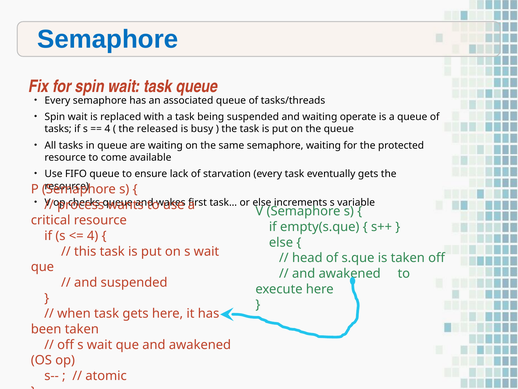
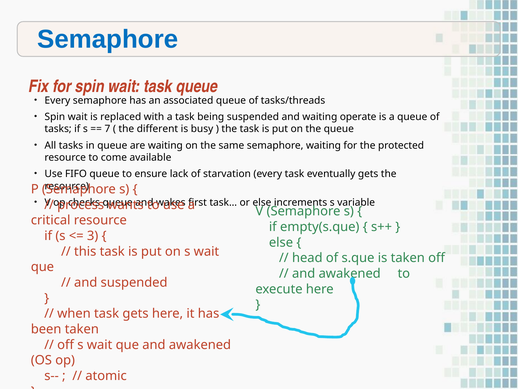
4: 4 -> 7 (107, 129)
released: released -> different (157, 129)
4: 4 -> 3 (93, 236)
